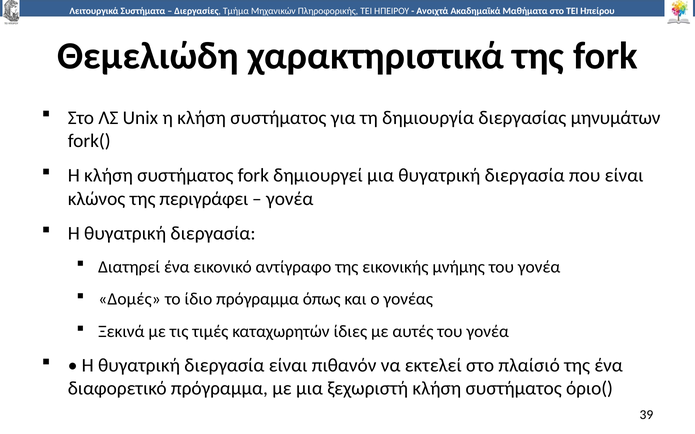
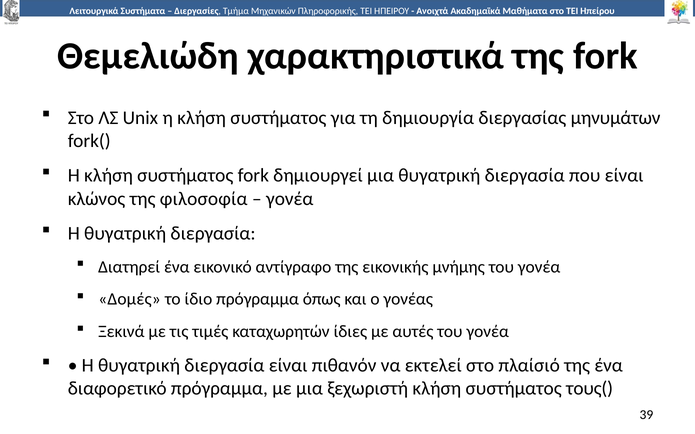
περιγράφει: περιγράφει -> φιλοσοφία (204, 199)
όριο(: όριο( -> τους( (590, 389)
